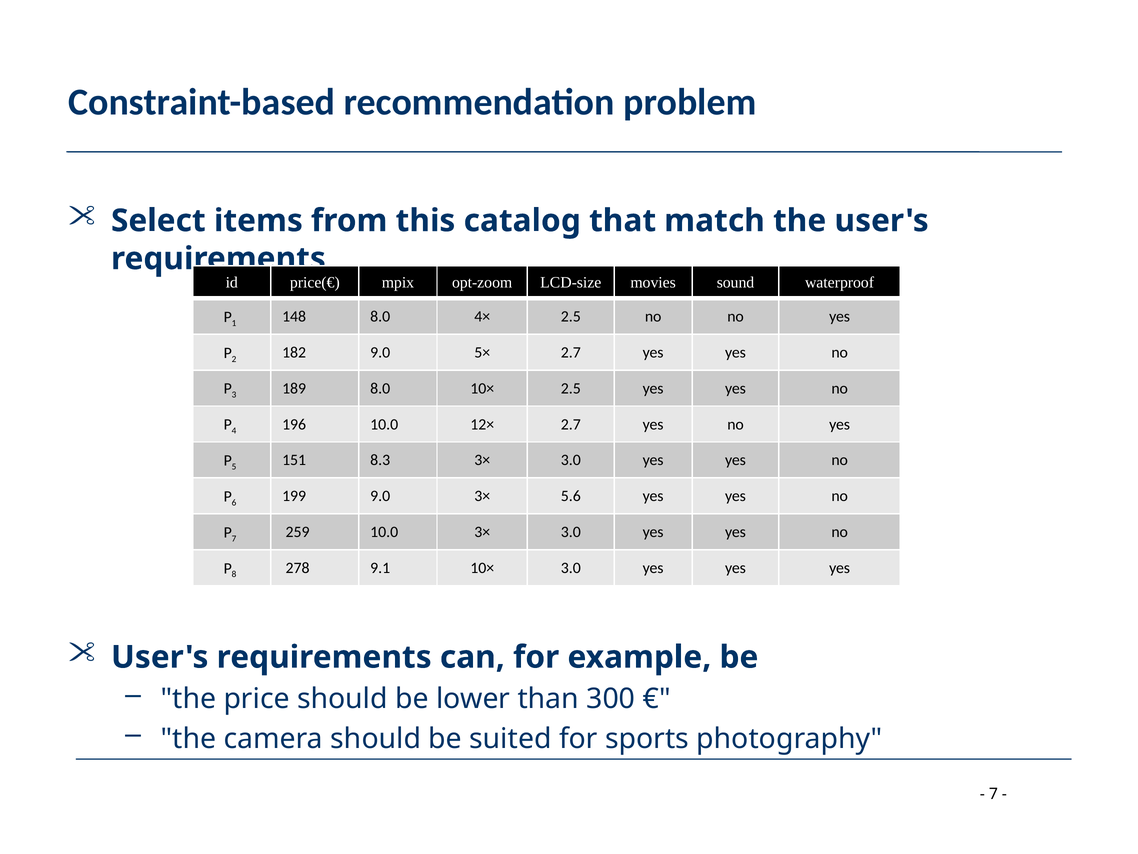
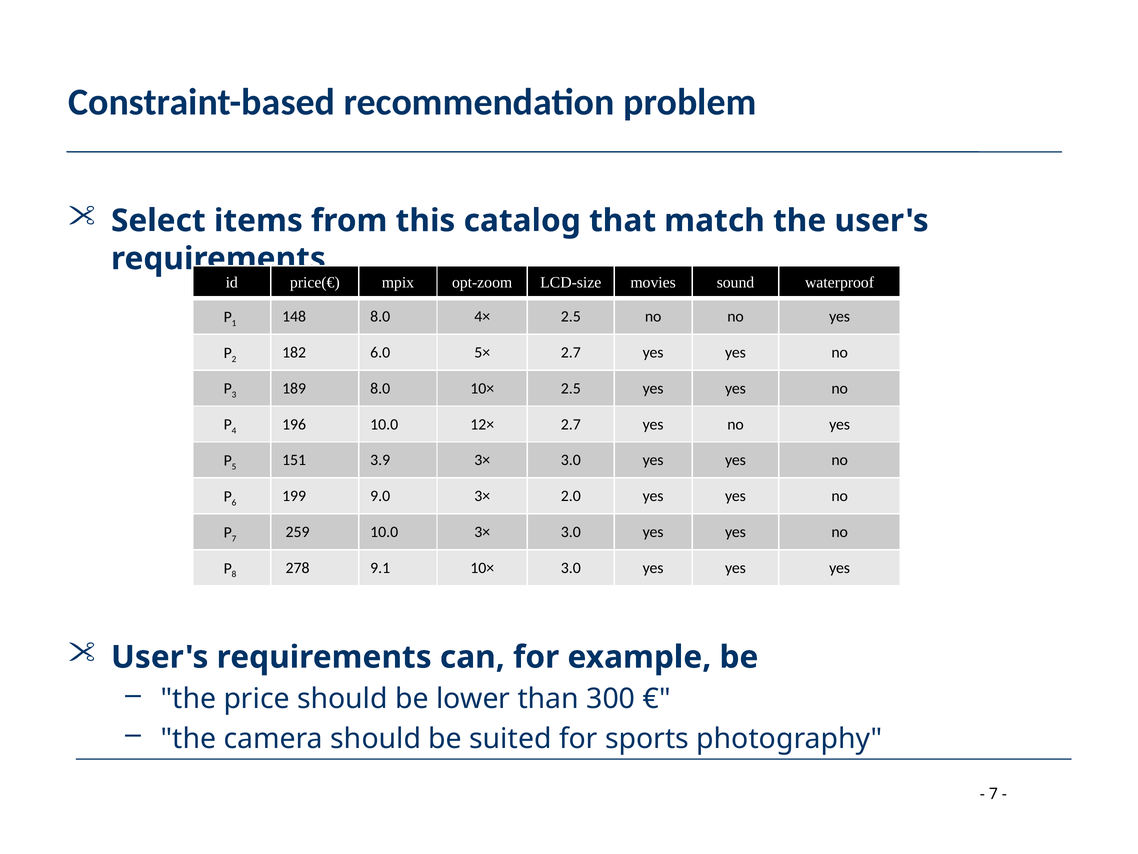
182 9.0: 9.0 -> 6.0 (380, 352)
8.3: 8.3 -> 3.9 (380, 460)
5.6: 5.6 -> 2.0 (571, 496)
